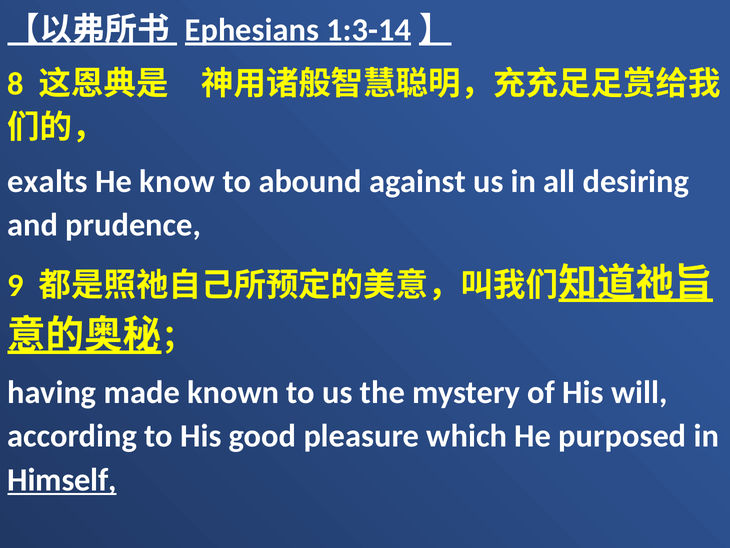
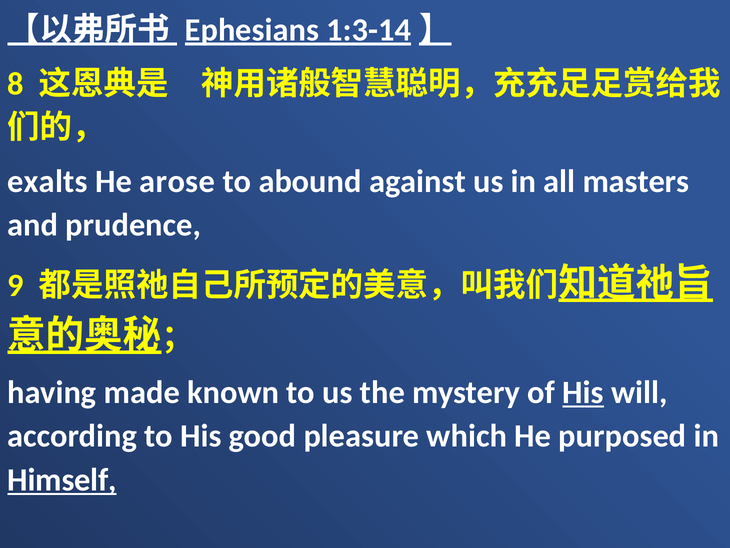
know: know -> arose (177, 181)
desiring: desiring -> masters (636, 181)
His underline: none -> present (583, 392)
